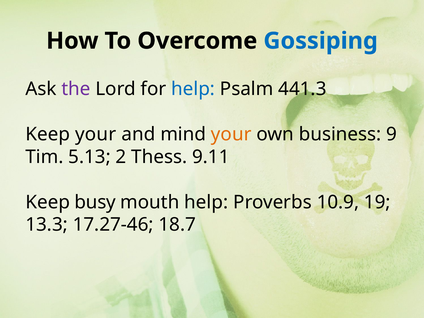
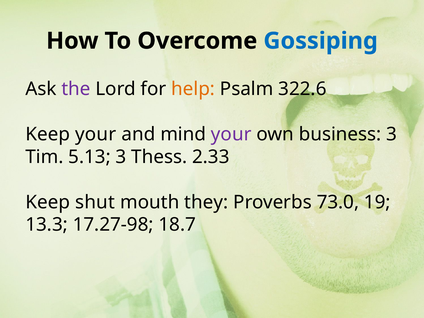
help colour: blue -> orange (193, 89)
441.3: 441.3 -> 322.6 (302, 89)
your colour: orange -> purple (231, 134)
business 9: 9 -> 3 (392, 134)
5.13 2: 2 -> 3 (121, 157)
9.11: 9.11 -> 2.33 (211, 157)
busy: busy -> shut (95, 202)
mouth help: help -> they (206, 202)
10.9: 10.9 -> 73.0 (338, 202)
17.27-46: 17.27-46 -> 17.27-98 (113, 225)
